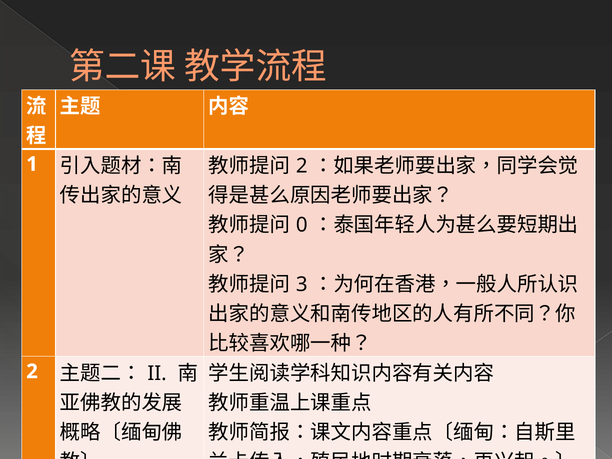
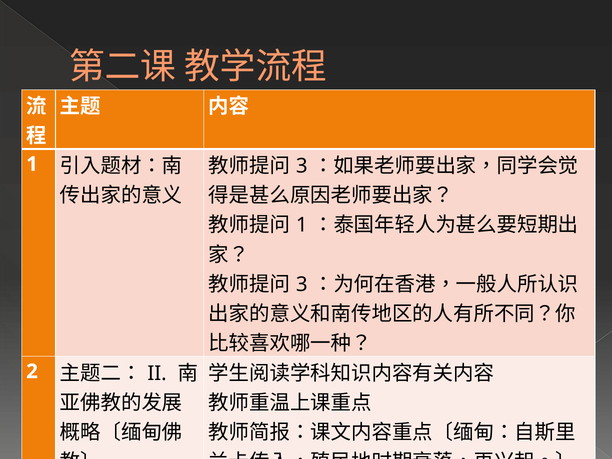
2: 2 -> 3 (302, 166)
0: 0 -> 1 (302, 225)
